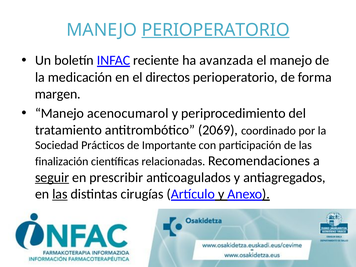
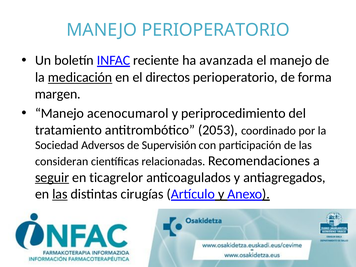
PERIOPERATORIO underline: present -> none (216, 30)
medicación underline: none -> present (80, 77)
2069: 2069 -> 2053 (218, 130)
Prácticos: Prácticos -> Adversos (103, 145)
Importante: Importante -> Supervisión (169, 145)
finalización: finalización -> consideran (62, 161)
prescribir: prescribir -> ticagrelor (116, 177)
